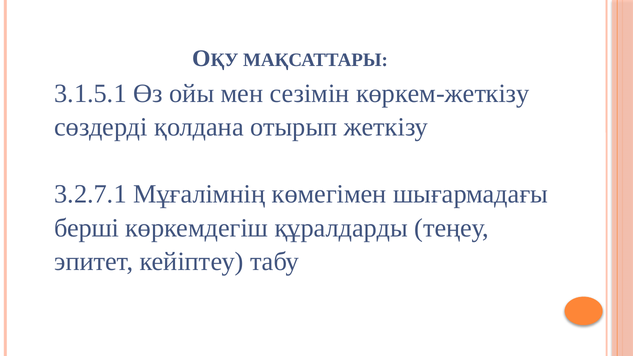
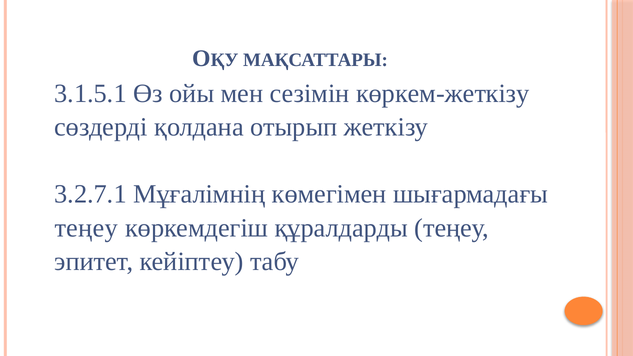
берші: берші -> теңеу (86, 228)
